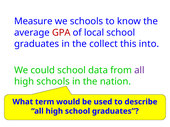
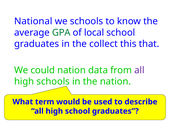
Measure: Measure -> National (33, 21)
GPA colour: red -> green (61, 33)
into: into -> that (149, 44)
could school: school -> nation (72, 70)
